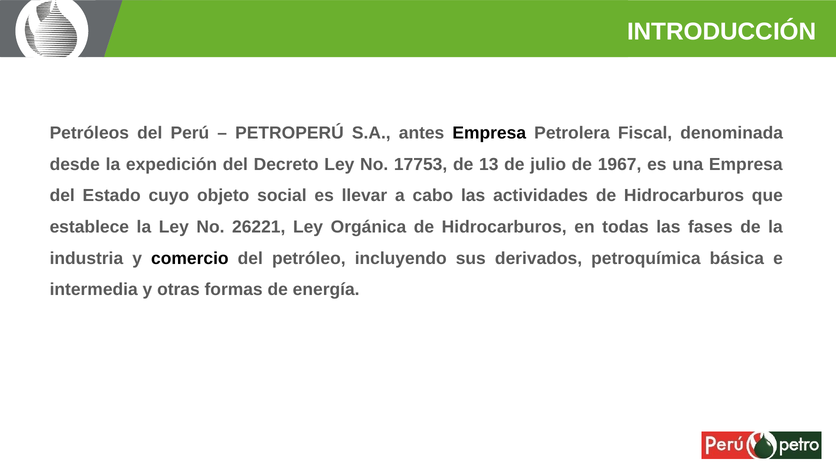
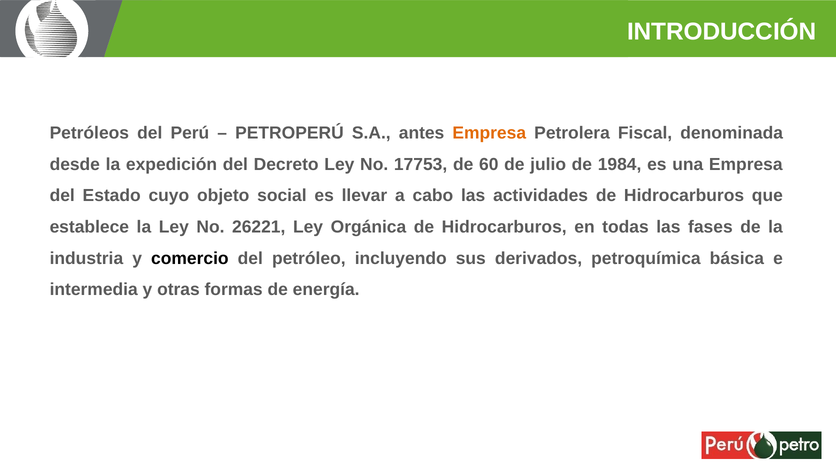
Empresa colour: black -> orange (489, 133)
13: 13 -> 60 (489, 164)
1967: 1967 -> 1984 (620, 164)
